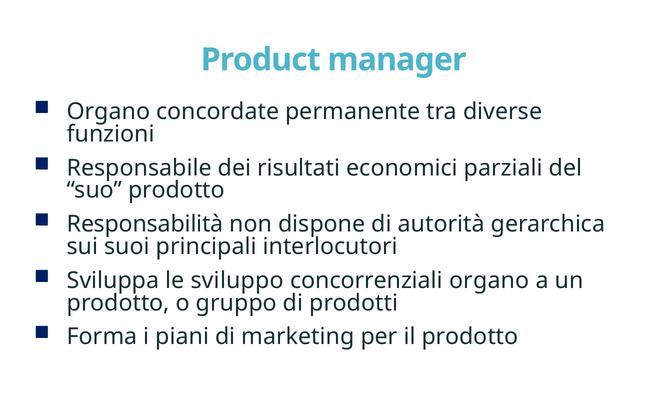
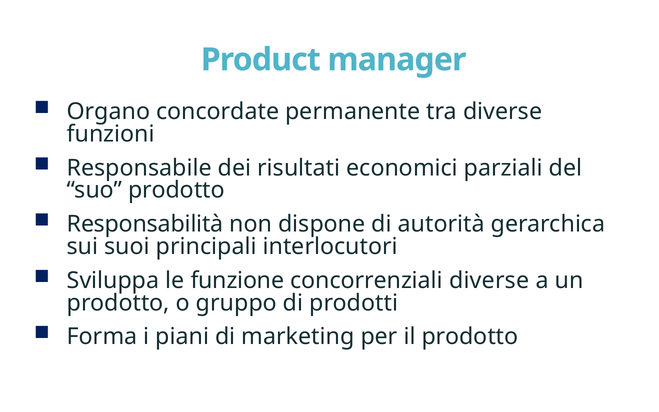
sviluppo: sviluppo -> funzione (237, 280)
concorrenziali organo: organo -> diverse (489, 280)
